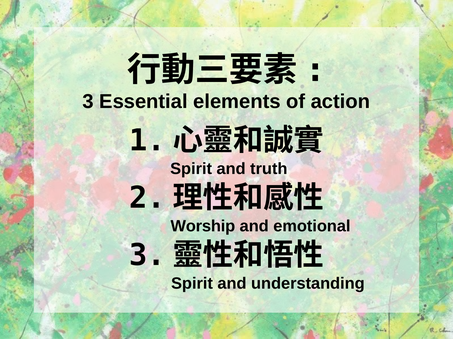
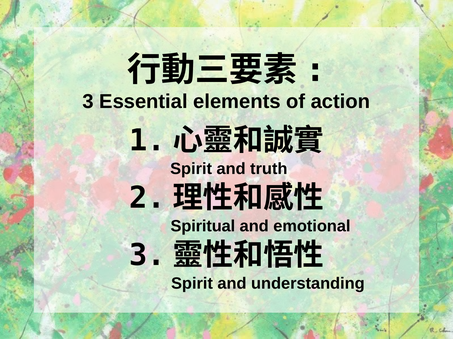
Worship: Worship -> Spiritual (203, 227)
